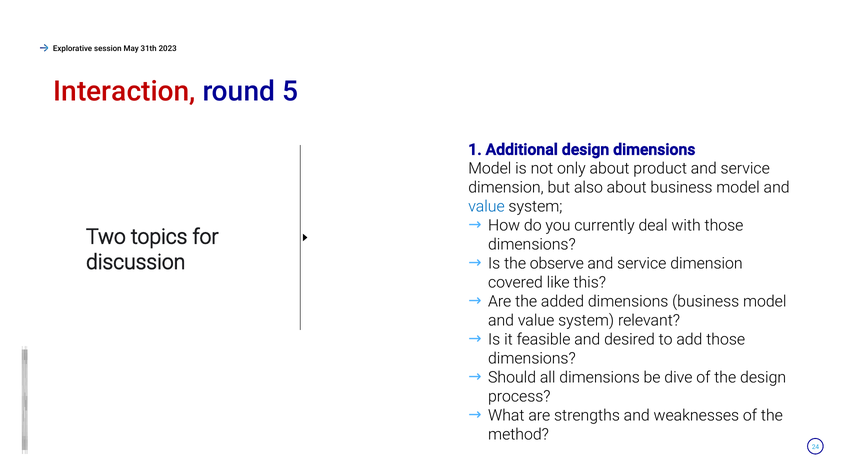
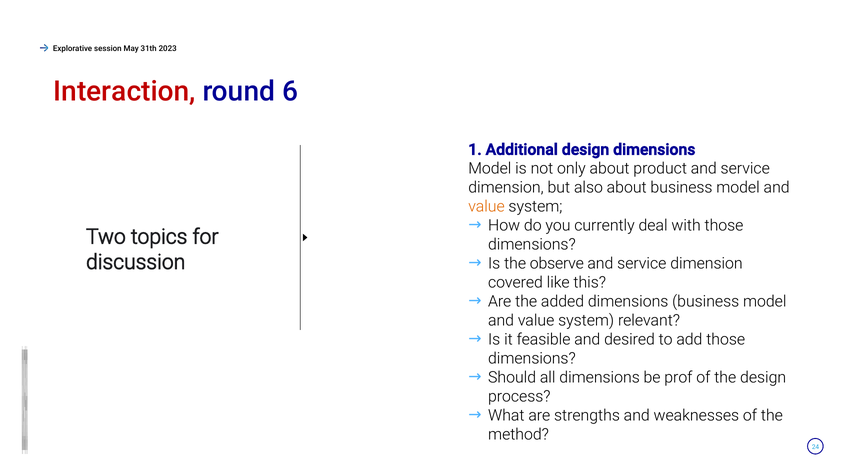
5: 5 -> 6 (290, 92)
value colour: blue -> orange (486, 207)
dive: dive -> prof (678, 378)
